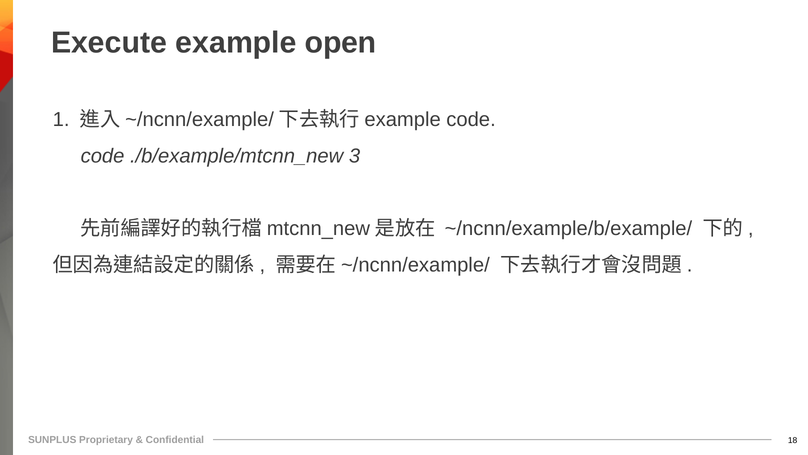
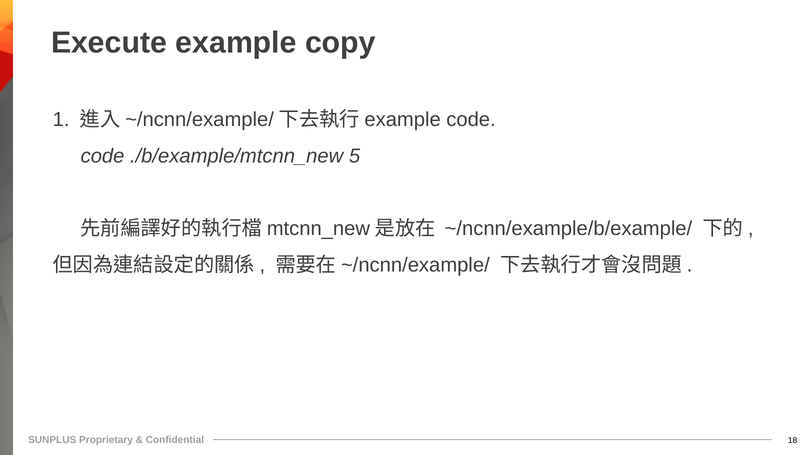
open: open -> copy (340, 43)
3: 3 -> 5 (355, 156)
